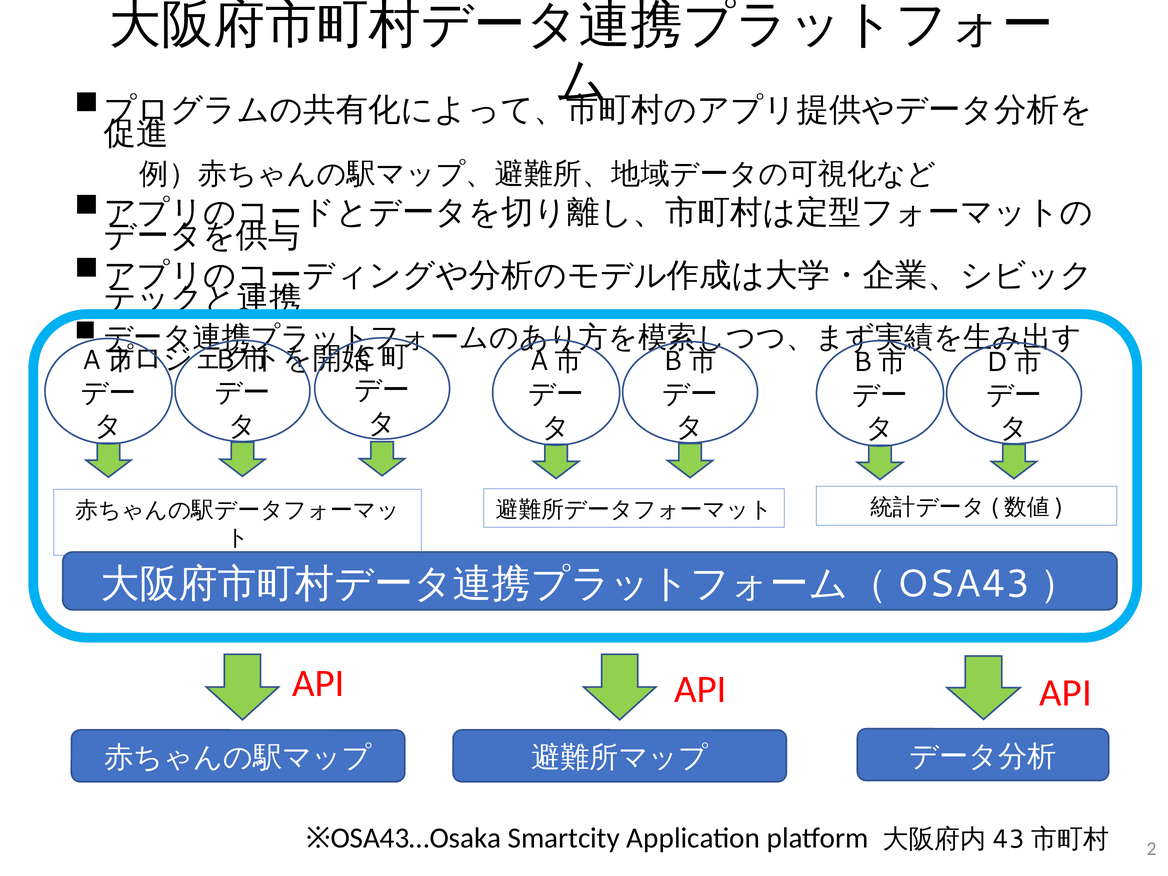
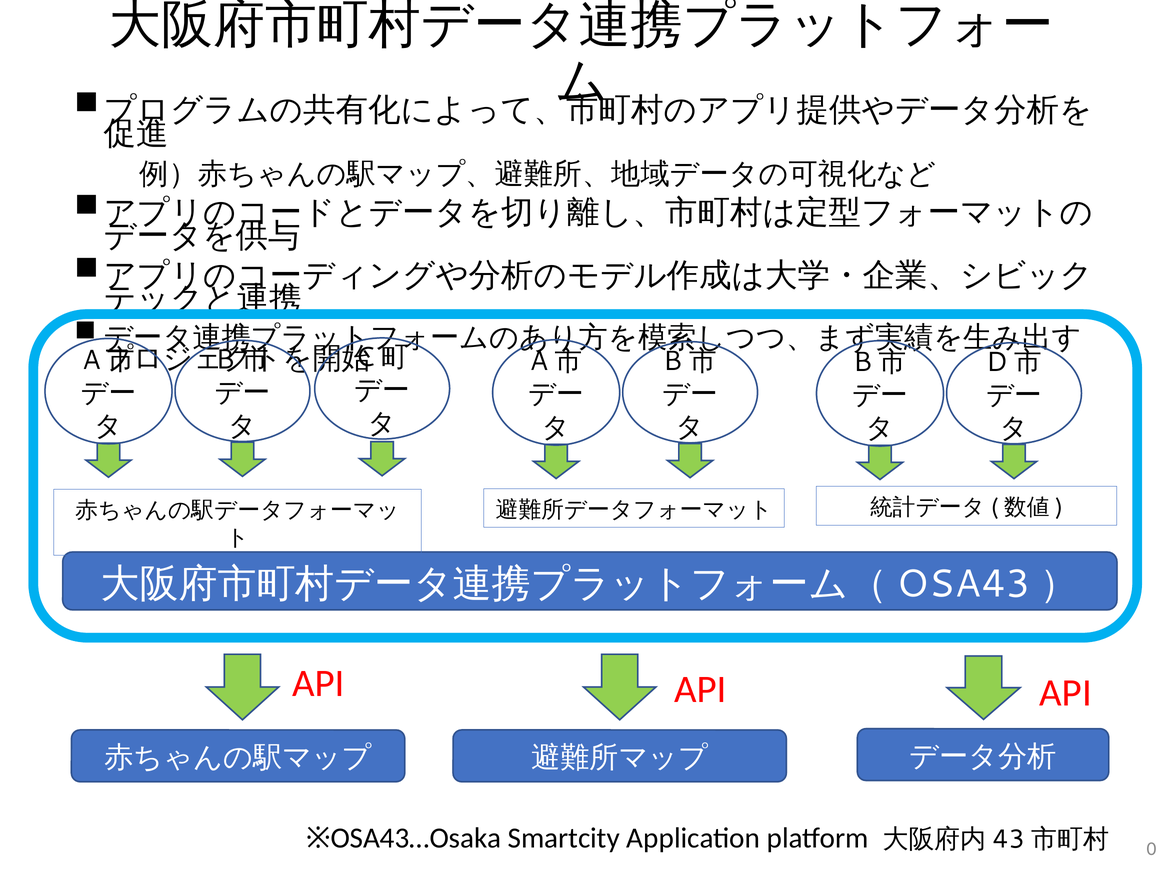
2: 2 -> 0 (1151, 849)
